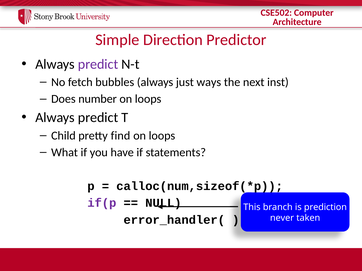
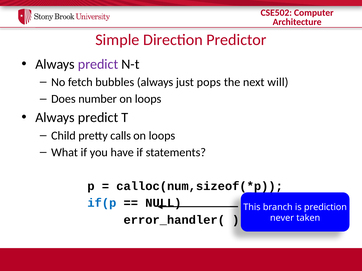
ways: ways -> pops (209, 82)
inst: inst -> will (278, 82)
find: find -> calls (121, 136)
if(p colour: purple -> blue (102, 203)
